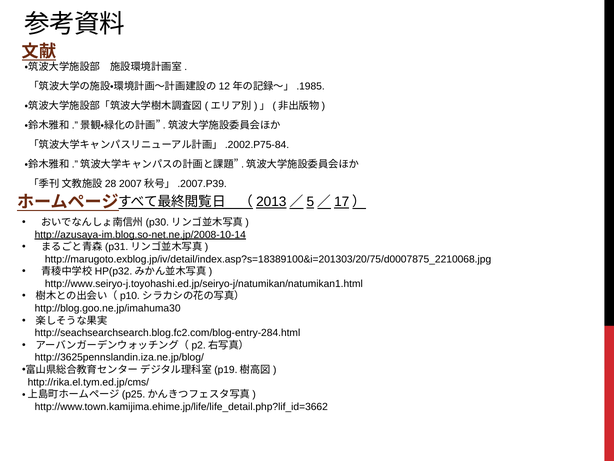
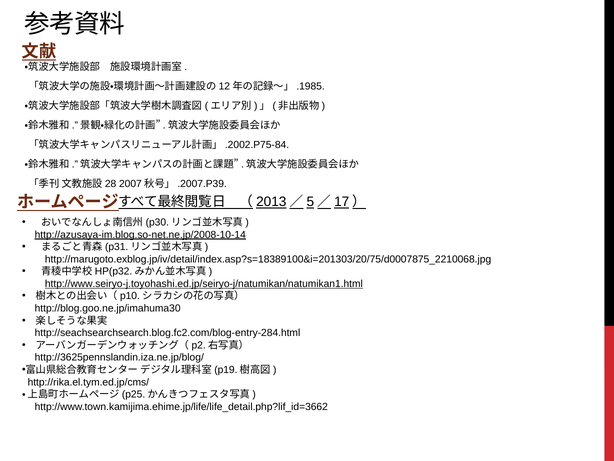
http://www.seiryo-j.toyohashi.ed.jp/seiryo-j/natumikan/natumikan1.html underline: none -> present (204, 284)
